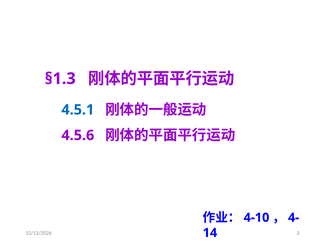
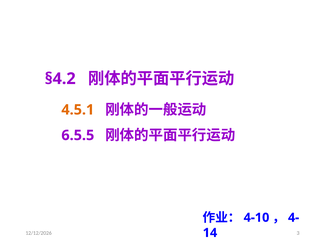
§1.3: §1.3 -> §4.2 (60, 79)
4.5.1 colour: blue -> orange (78, 110)
4.5.6: 4.5.6 -> 6.5.5 (78, 135)
